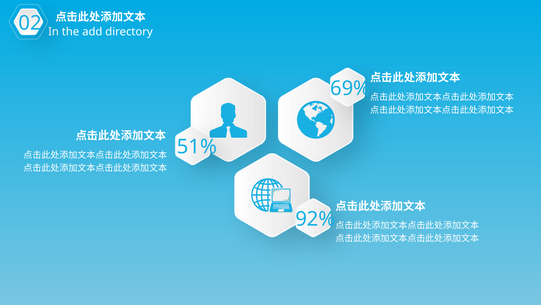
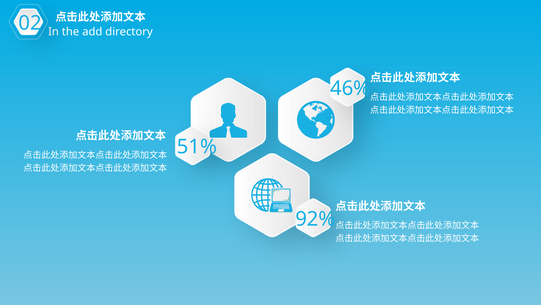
69%: 69% -> 46% (350, 88)
